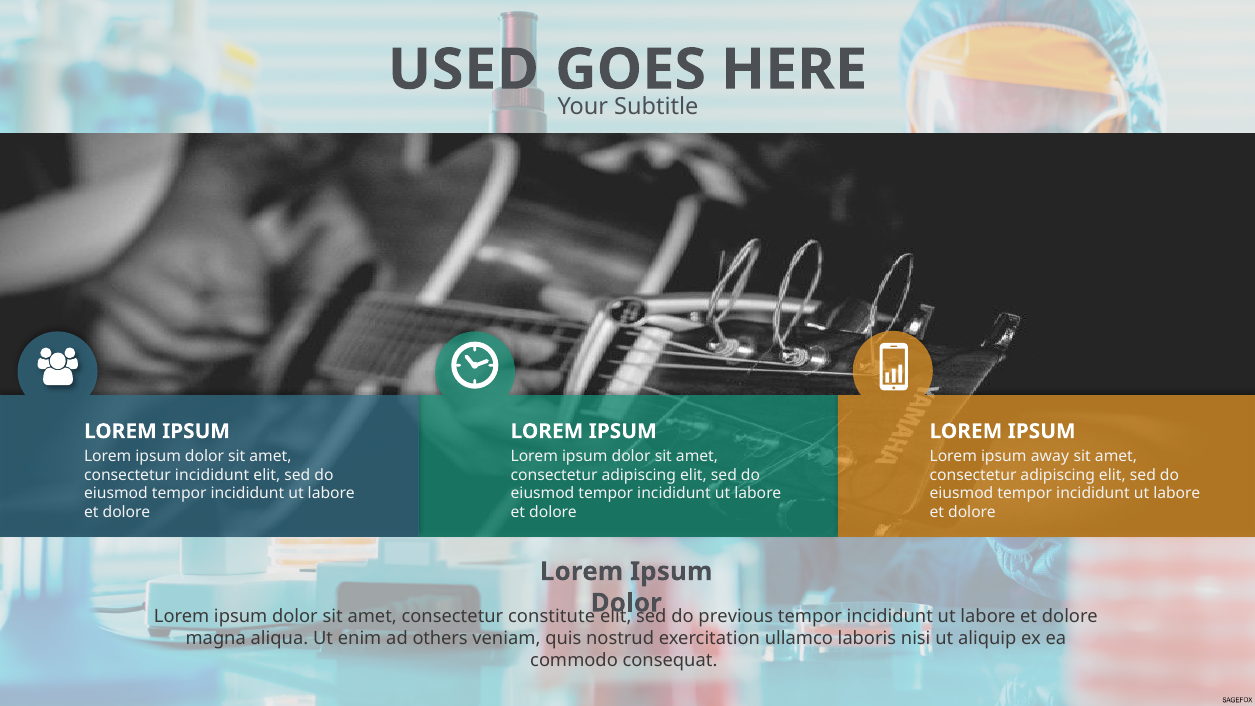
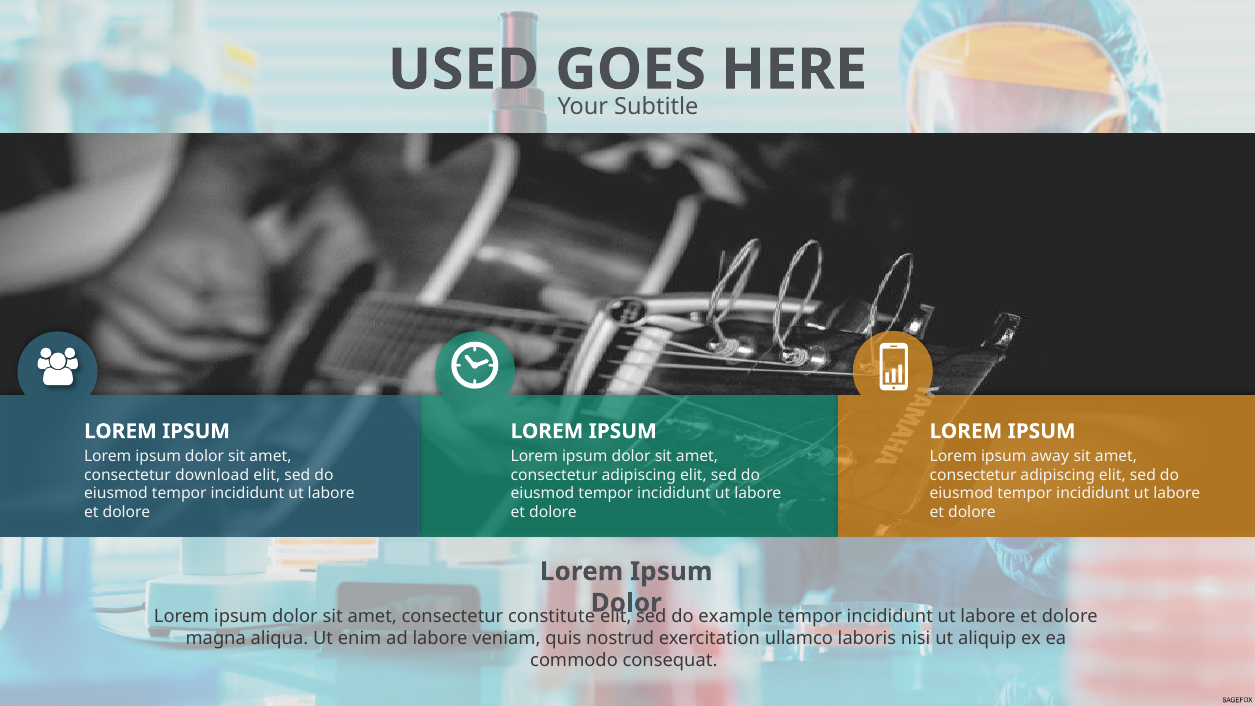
consectetur incididunt: incididunt -> download (212, 475)
previous: previous -> example (736, 616)
ad others: others -> labore (440, 638)
